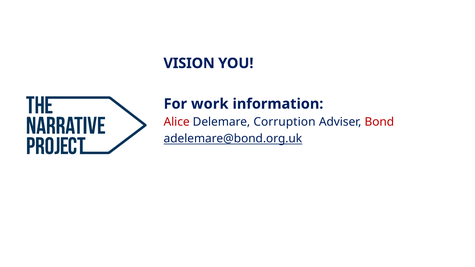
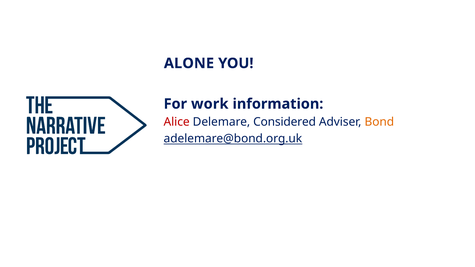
VISION: VISION -> ALONE (189, 63)
Corruption: Corruption -> Considered (285, 122)
Bond colour: red -> orange (379, 122)
